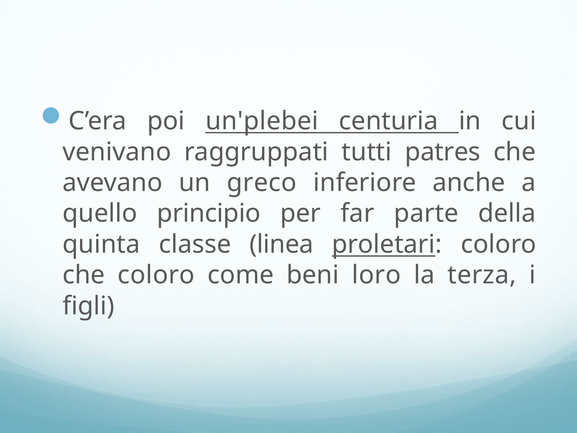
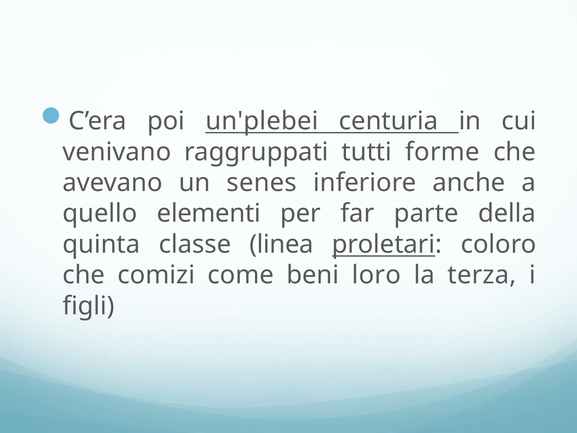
patres: patres -> forme (442, 152)
greco: greco -> senes (262, 183)
principio: principio -> elementi (209, 213)
che coloro: coloro -> comizi (156, 275)
